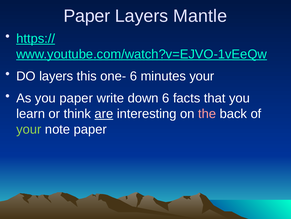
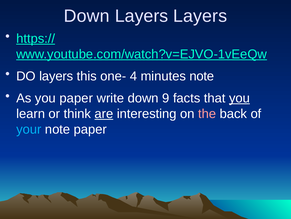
Paper: Paper -> Down (87, 16)
Layers Mantle: Mantle -> Layers (200, 16)
one- 6: 6 -> 4 (133, 76)
minutes your: your -> note (202, 76)
down 6: 6 -> 9 (166, 98)
you underline: none -> present (239, 98)
your colour: light green -> light blue (29, 129)
